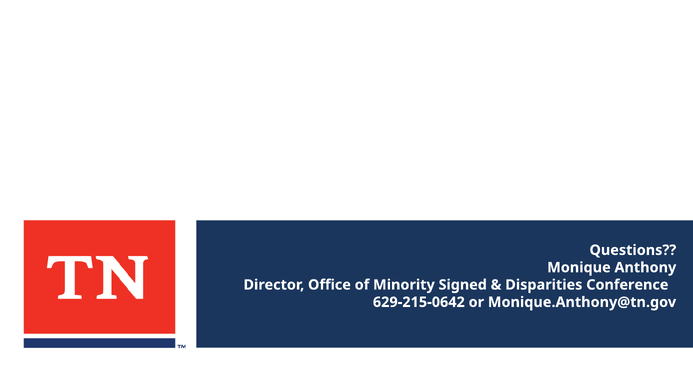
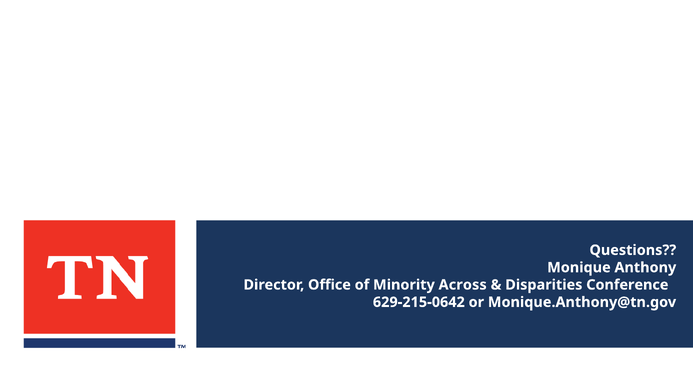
Signed: Signed -> Across (463, 285)
